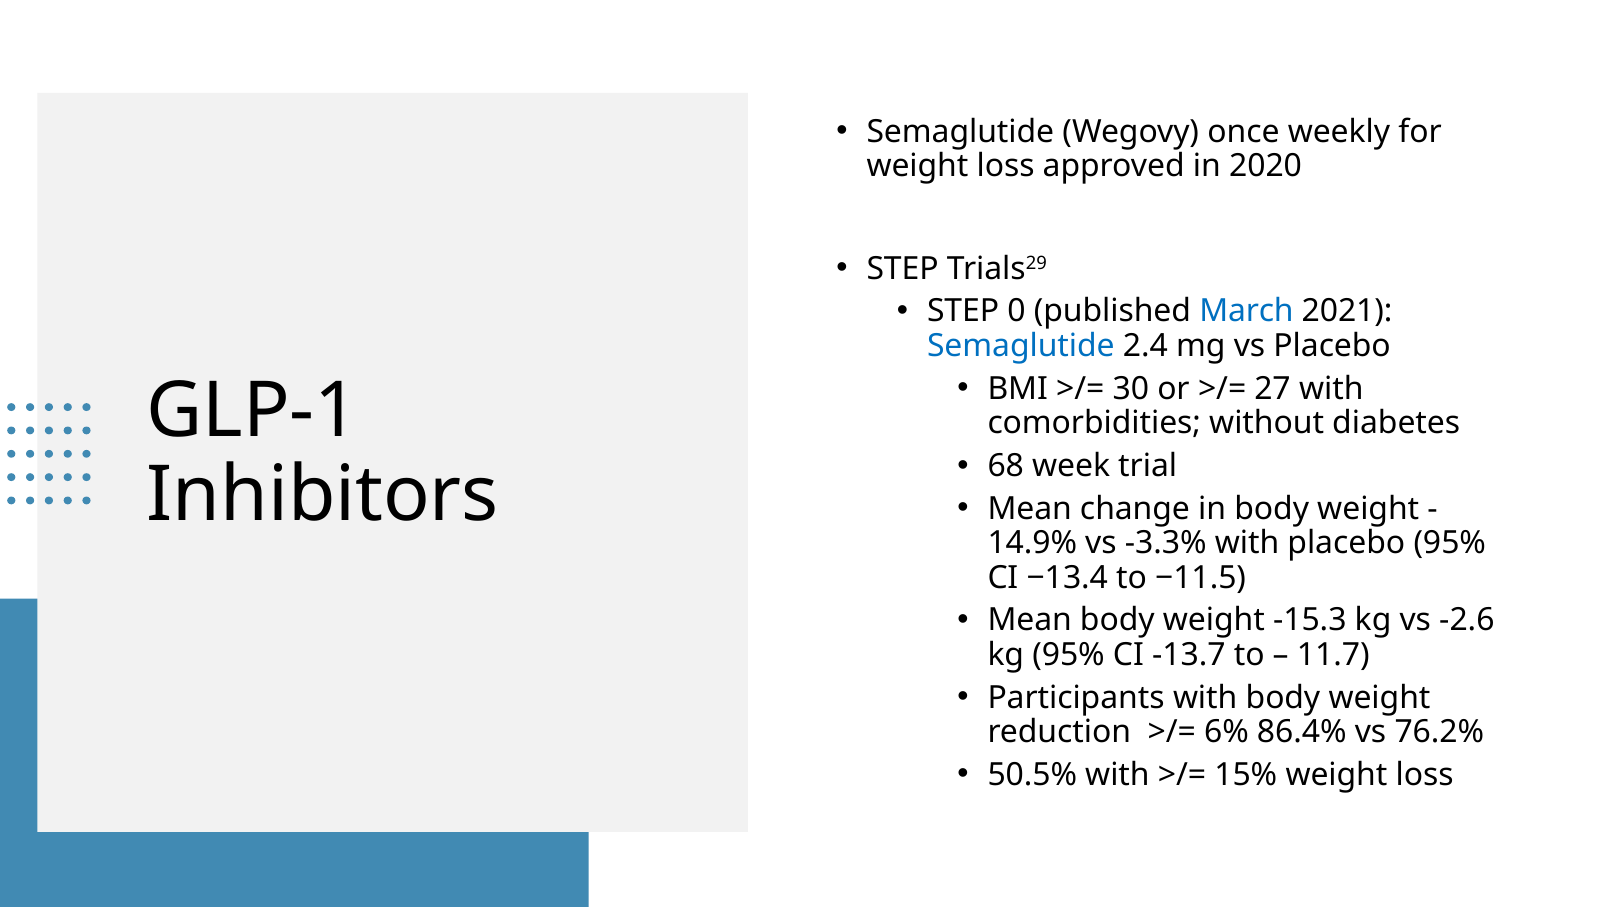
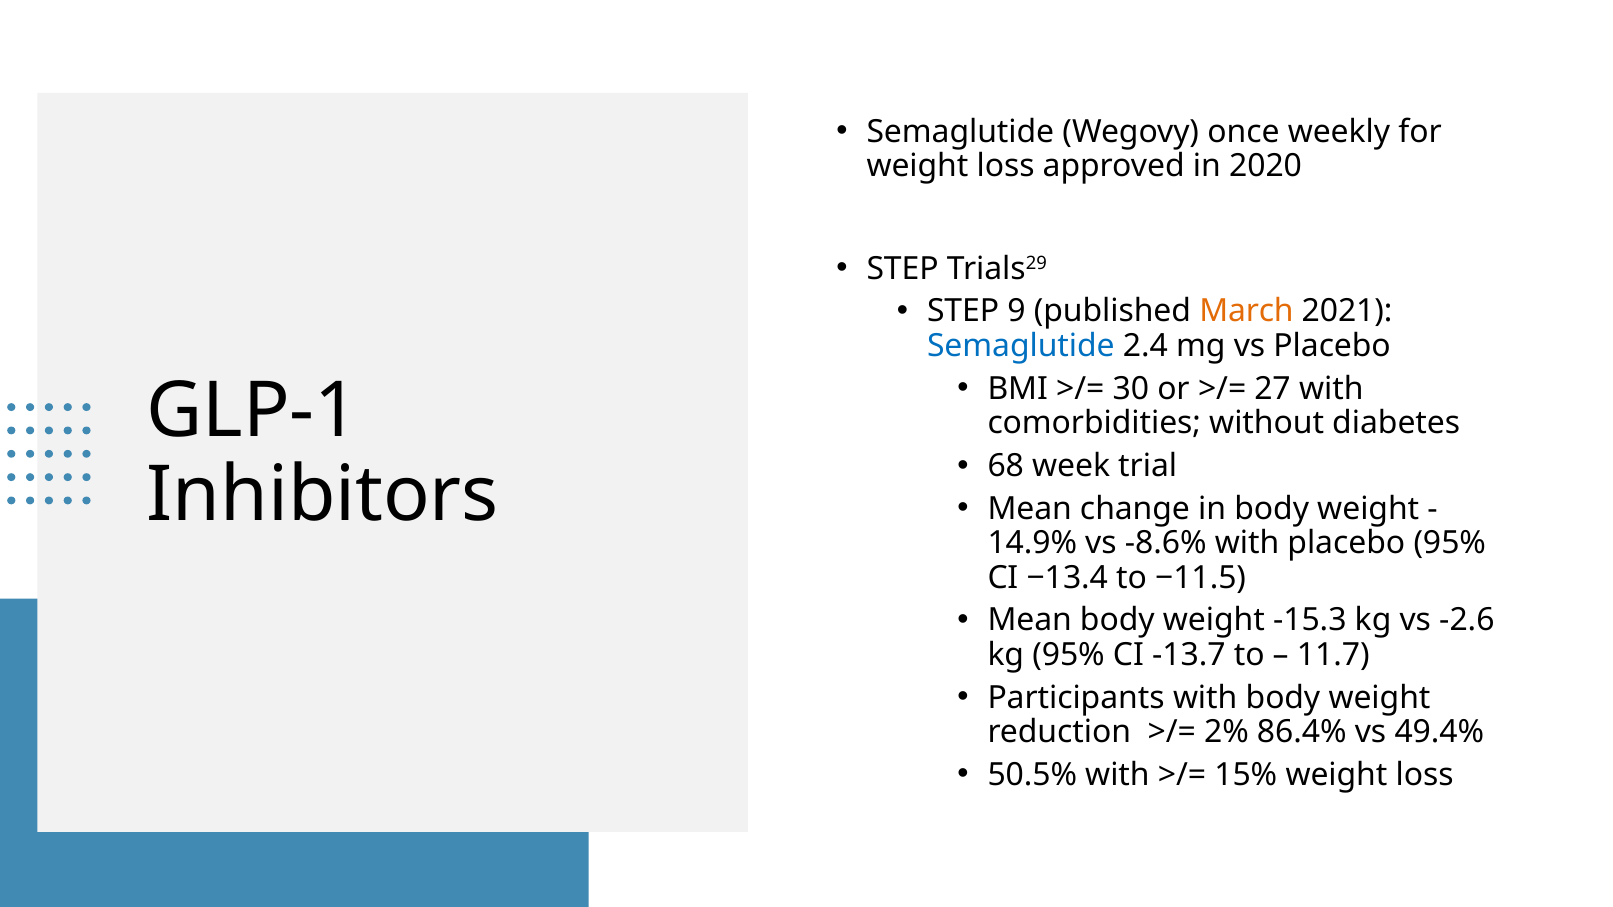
0: 0 -> 9 (1016, 311)
March colour: blue -> orange (1246, 311)
-3.3%: -3.3% -> -8.6% (1166, 543)
6%: 6% -> 2% (1226, 732)
76.2%: 76.2% -> 49.4% (1439, 732)
